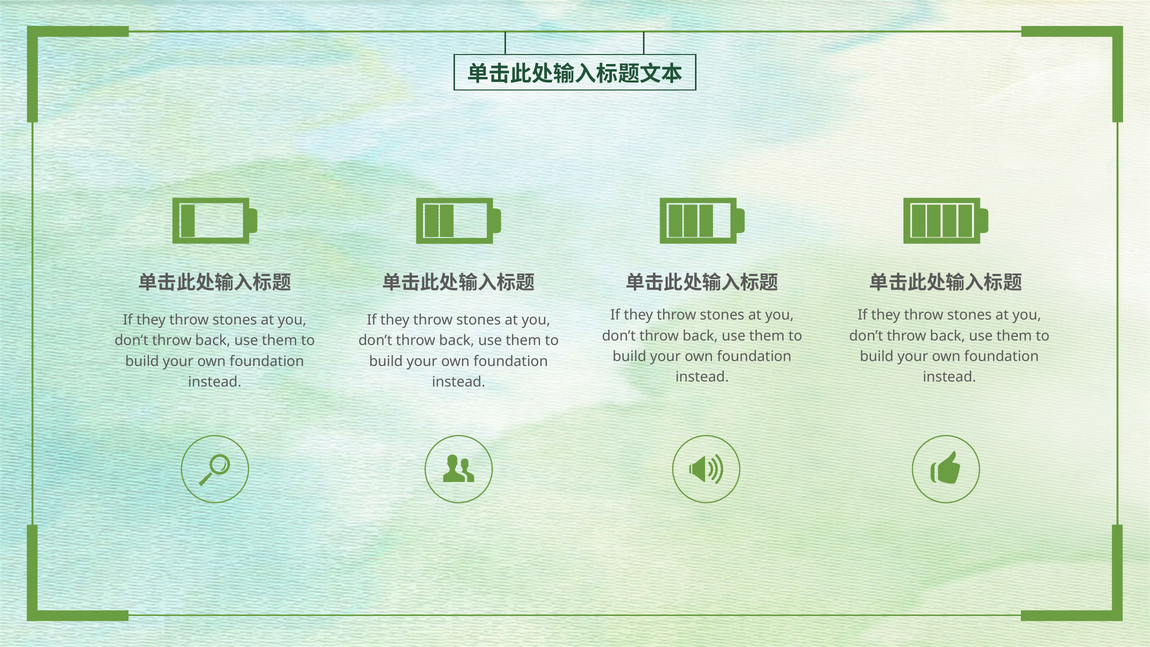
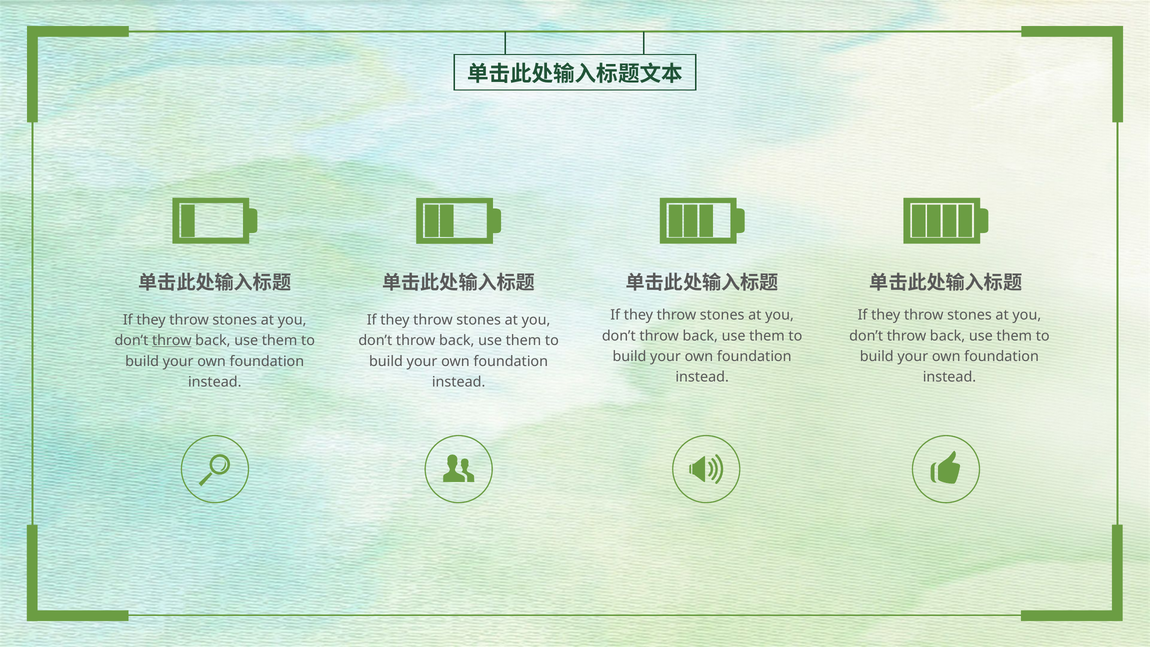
throw underline: none -> present (172, 341)
